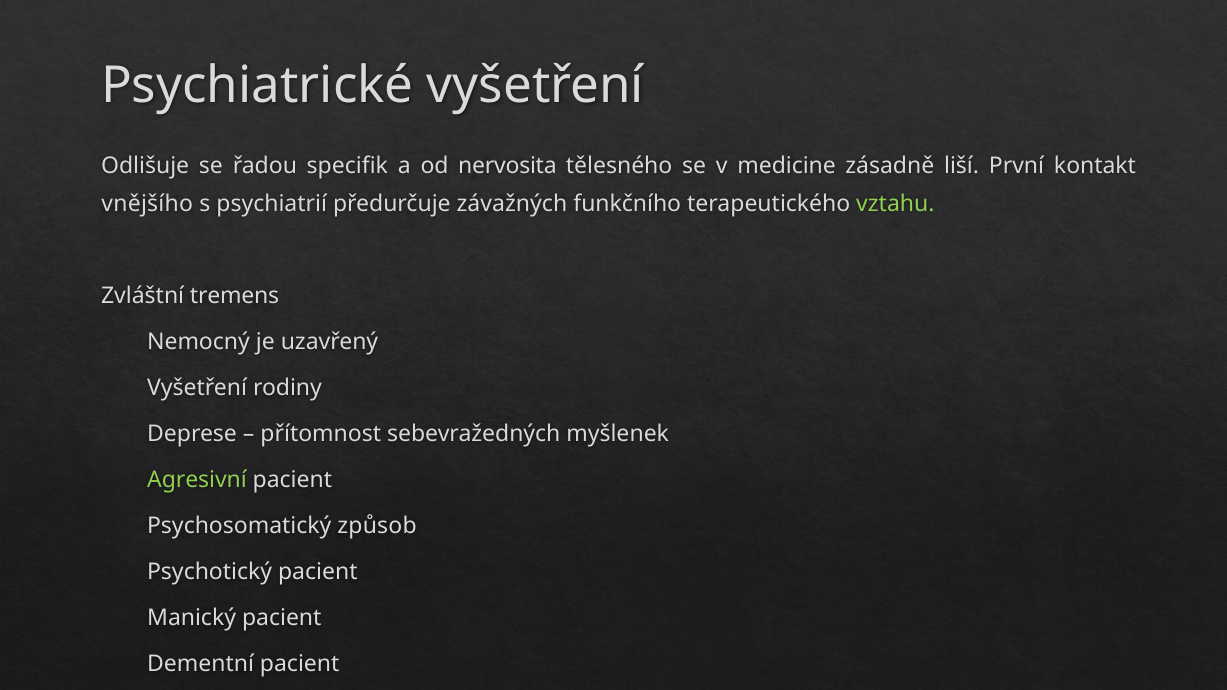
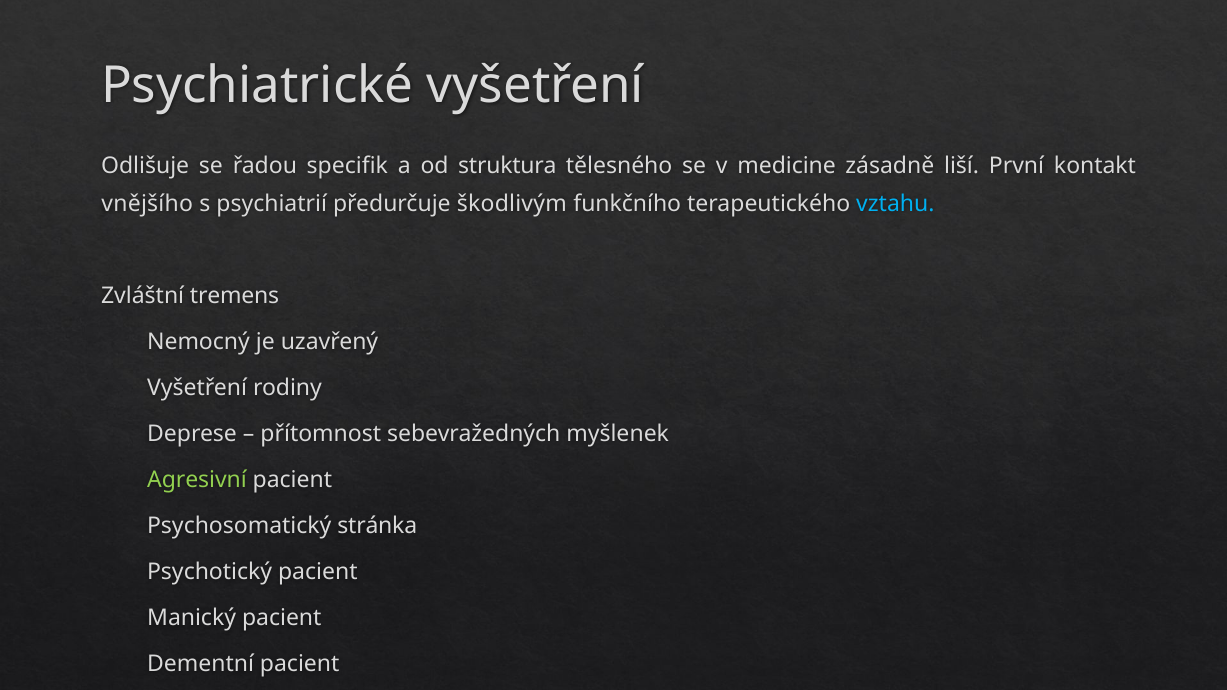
nervosita: nervosita -> struktura (507, 166)
závažných: závažných -> škodlivým (512, 204)
vztahu colour: light green -> light blue (895, 204)
způsob: způsob -> stránka (377, 526)
